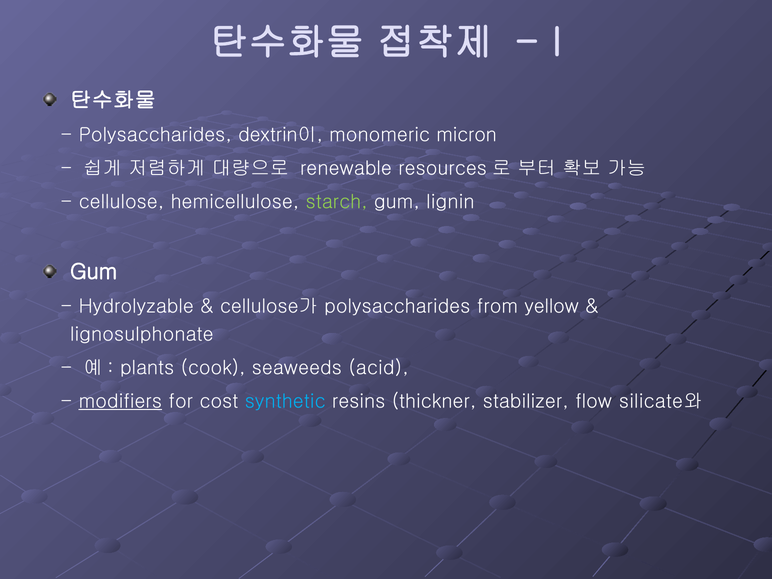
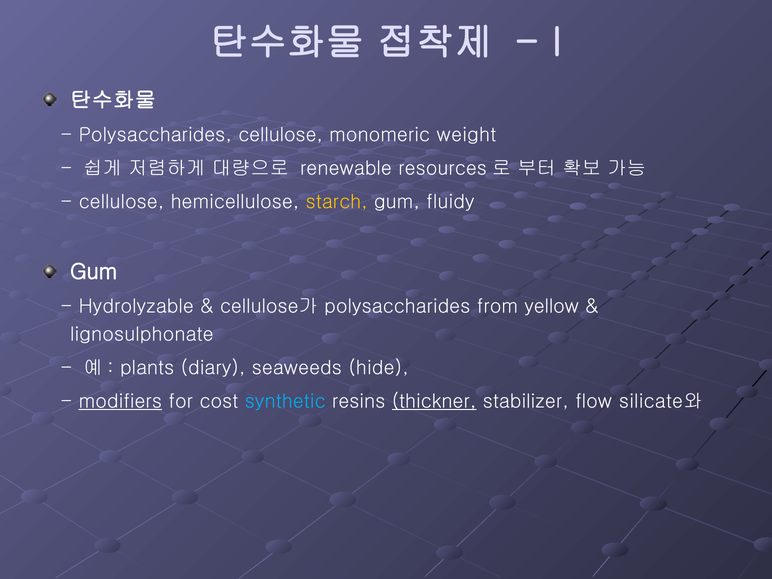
Polysaccharides dextrin이: dextrin이 -> cellulose (281, 135)
micron: micron -> weight (466, 135)
starch colour: light green -> yellow (337, 202)
lignin: lignin -> fluidy (450, 202)
cook: cook -> diary (213, 368)
acid: acid -> hide (379, 368)
thickner underline: none -> present (434, 401)
